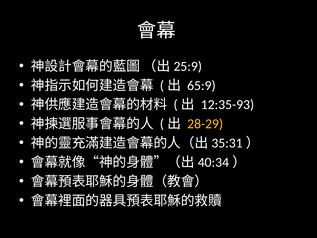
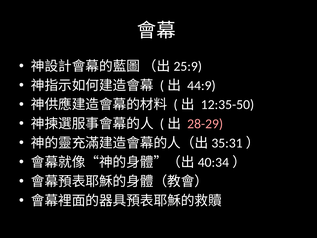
65:9: 65:9 -> 44:9 (201, 85)
12:35-93: 12:35-93 -> 12:35-50 (227, 105)
28-29 colour: yellow -> pink (205, 124)
